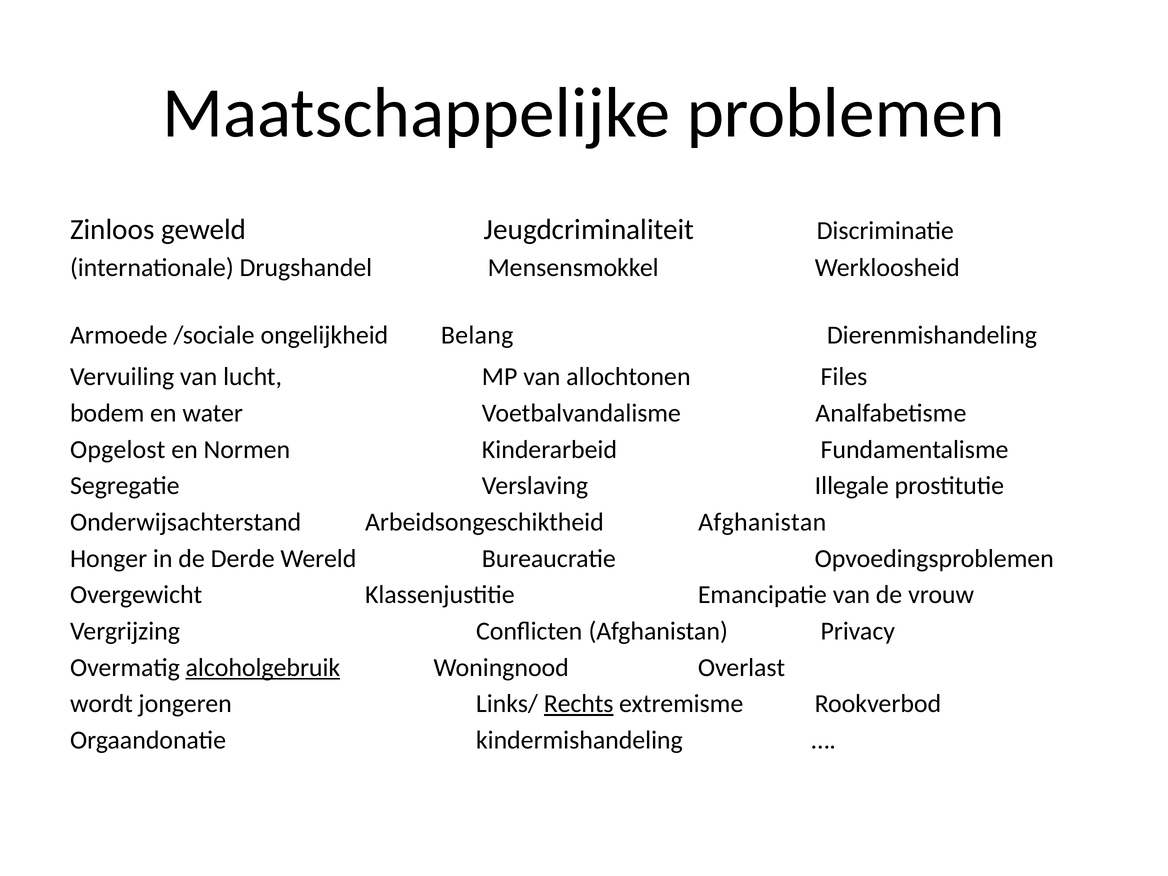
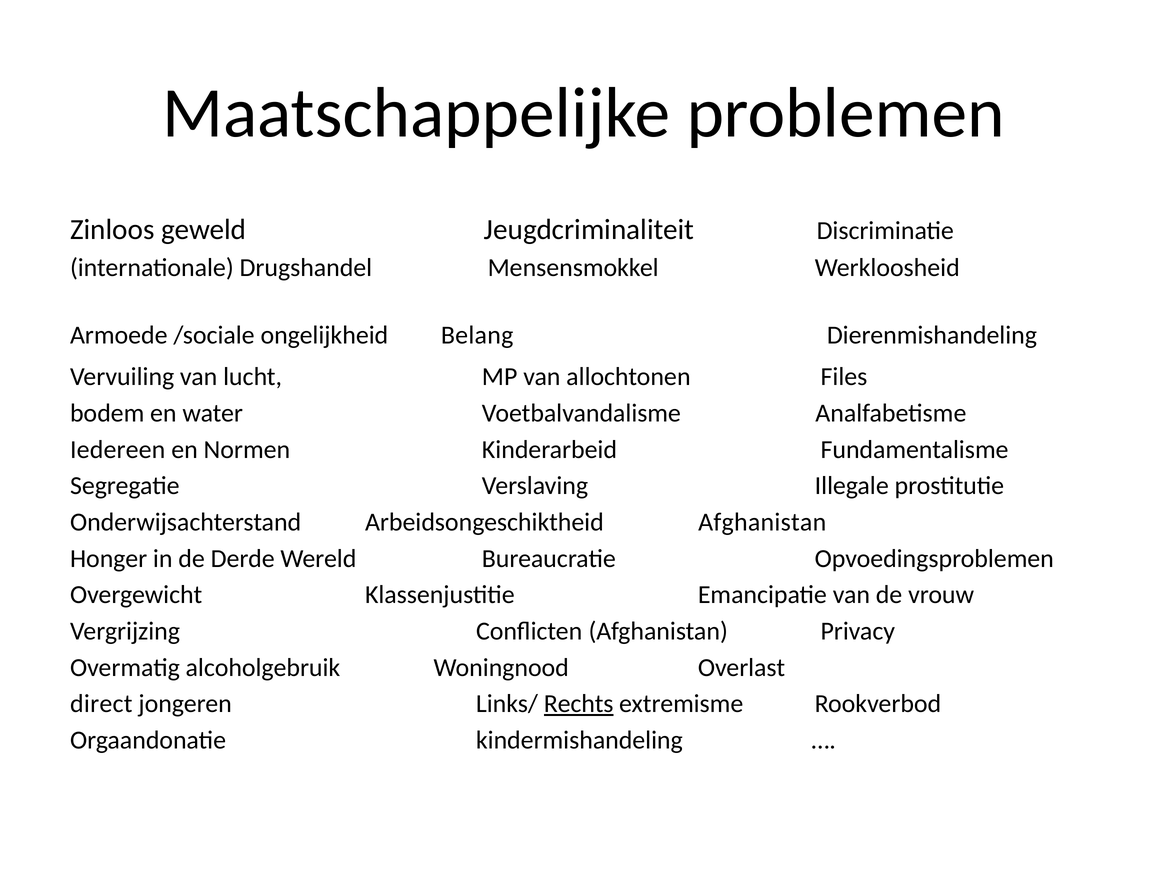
Opgelost: Opgelost -> Iedereen (118, 450)
alcoholgebruik underline: present -> none (263, 668)
wordt: wordt -> direct (101, 704)
